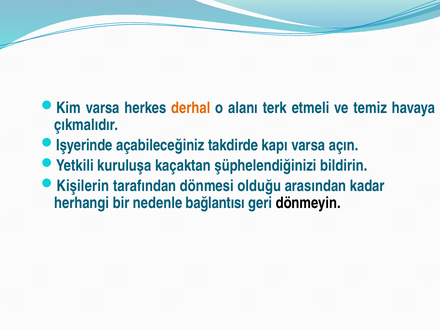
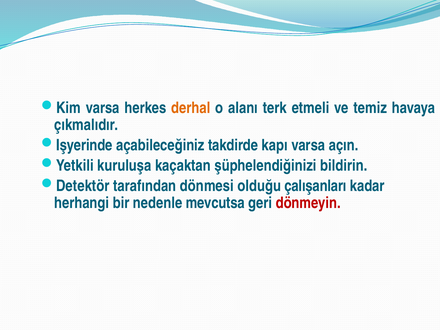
Kişilerin: Kişilerin -> Detektör (83, 186)
arasından: arasından -> çalışanları (316, 186)
bağlantısı: bağlantısı -> mevcutsa (215, 203)
dönmeyin colour: black -> red (308, 203)
